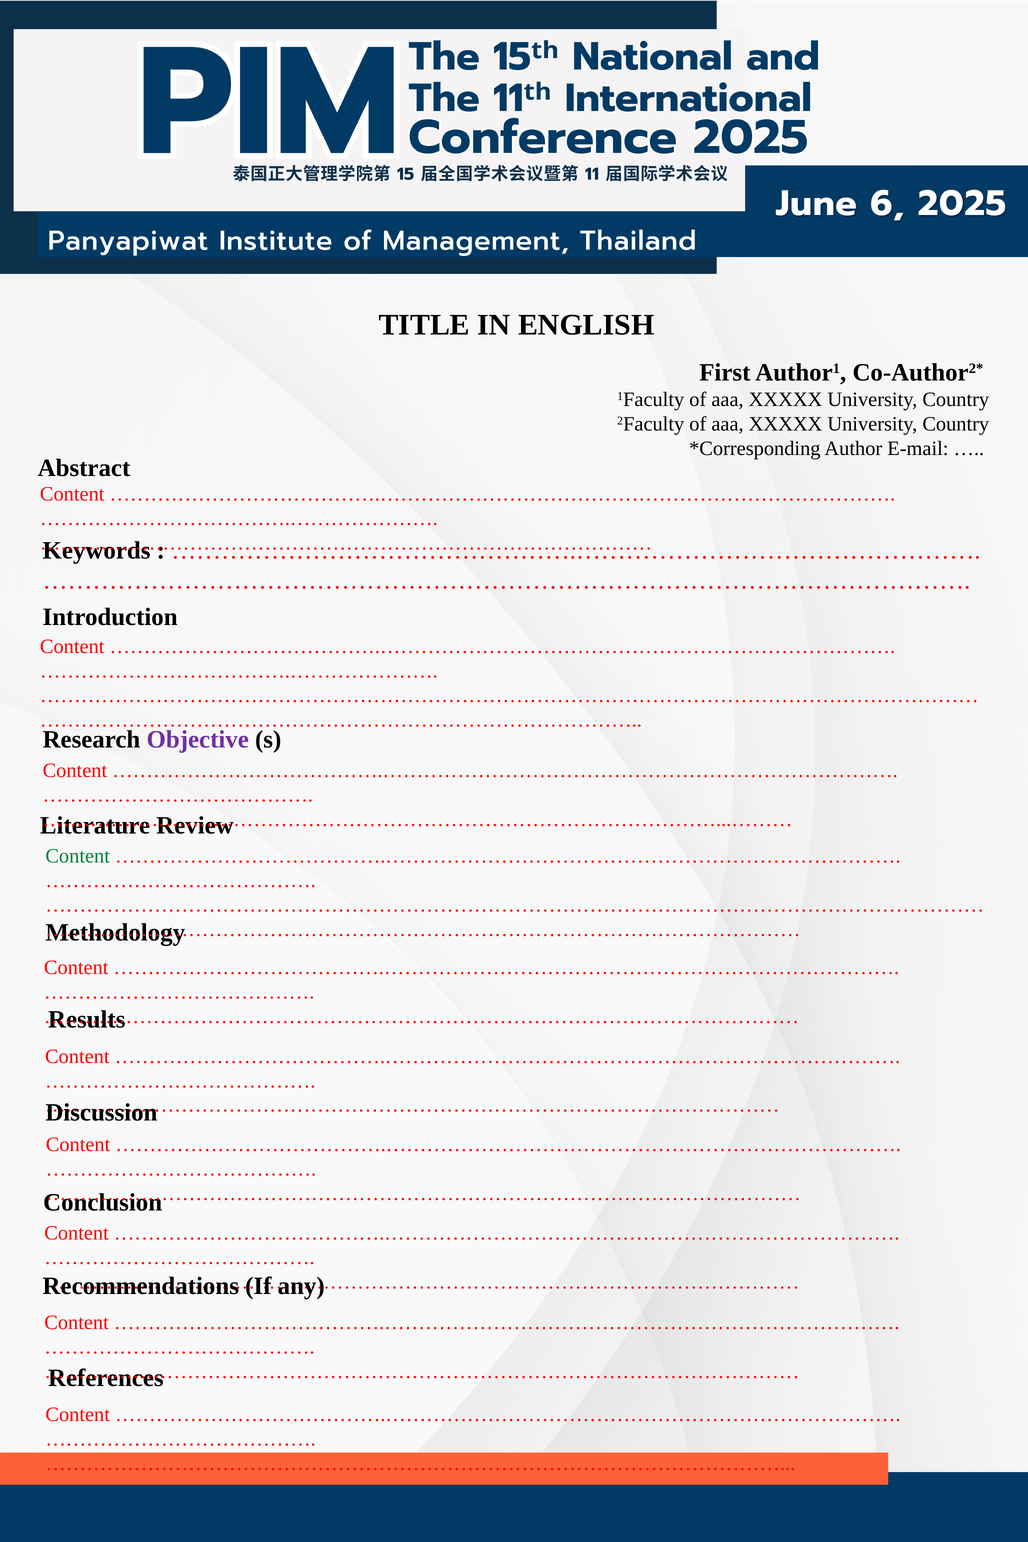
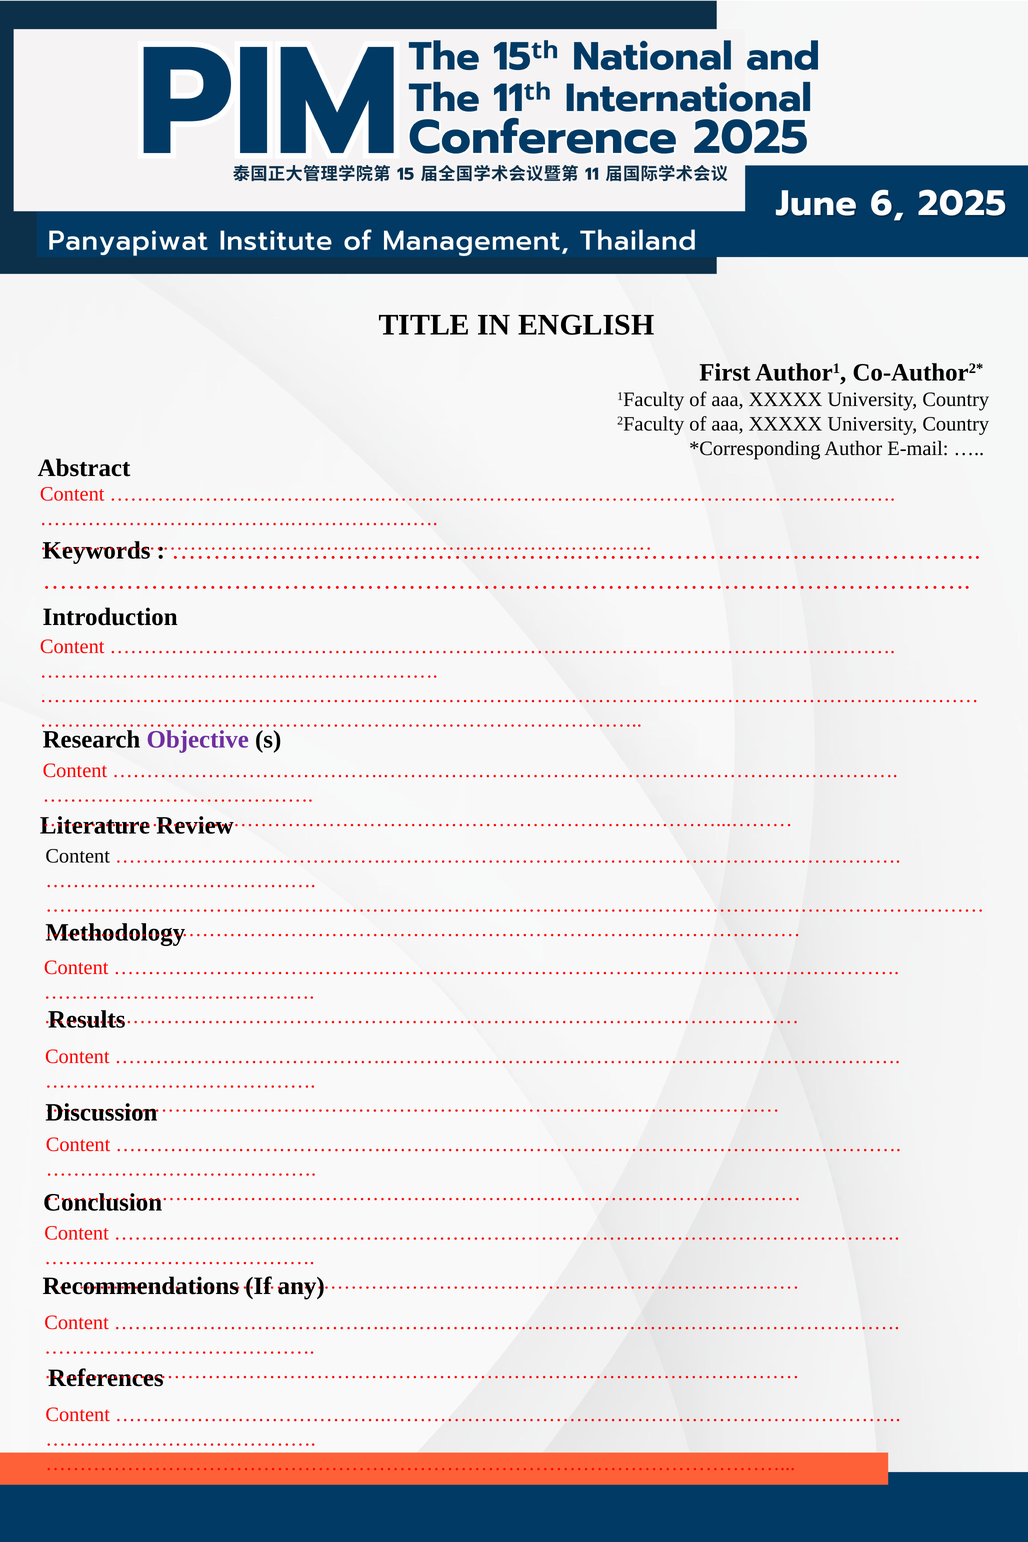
Content colour: green -> black (78, 856)
